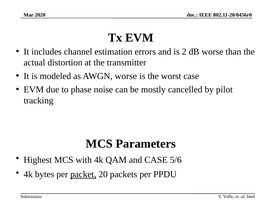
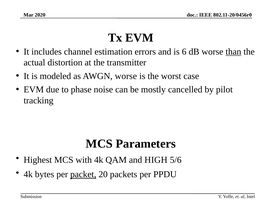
2: 2 -> 6 (184, 52)
than underline: none -> present (233, 52)
and CASE: CASE -> HIGH (156, 160)
